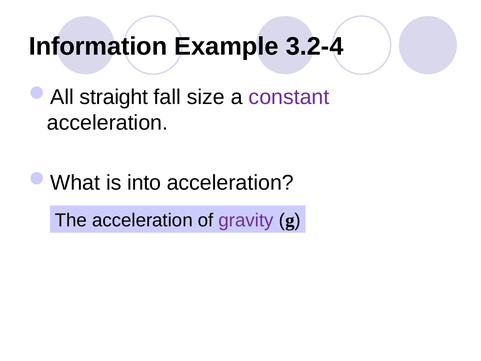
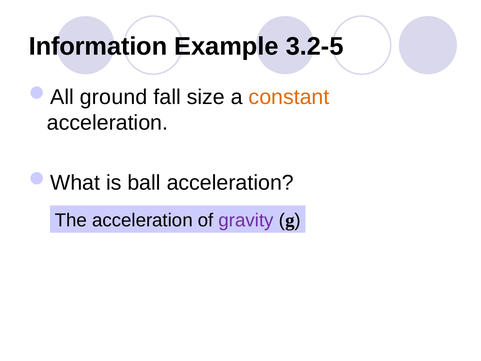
3.2-4: 3.2-4 -> 3.2-5 (315, 46)
straight: straight -> ground (114, 97)
constant colour: purple -> orange (289, 97)
into: into -> ball (144, 183)
